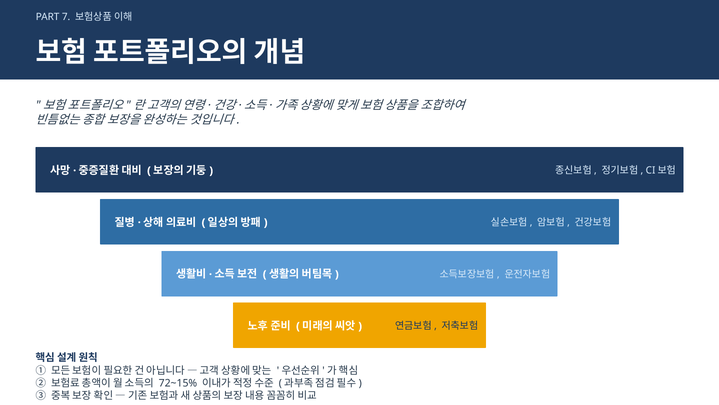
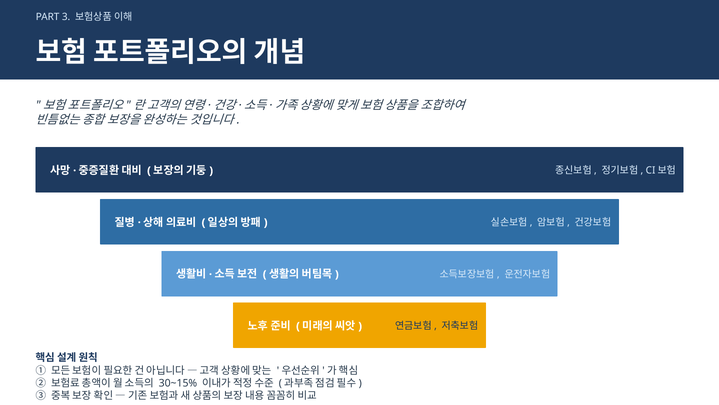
7: 7 -> 3 (66, 17)
72~15%: 72~15% -> 30~15% (178, 383)
